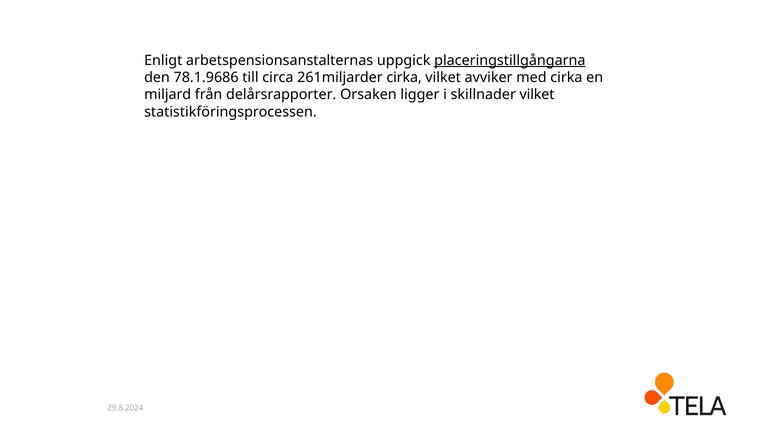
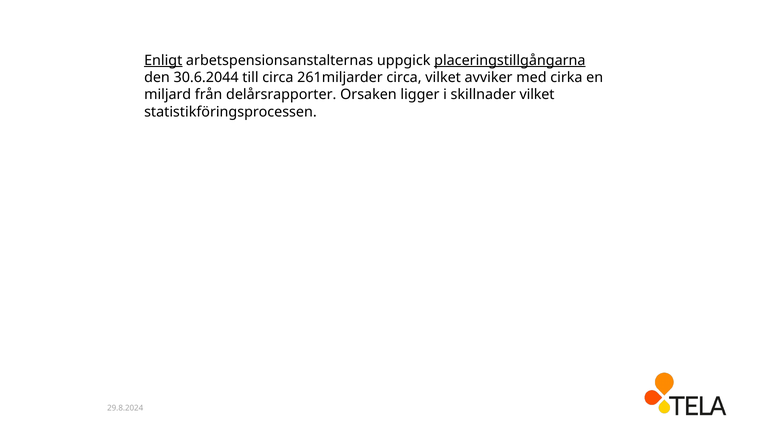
Enligt underline: none -> present (163, 60)
78.1.9686: 78.1.9686 -> 30.6.2044 (206, 78)
261miljarder cirka: cirka -> circa (404, 78)
